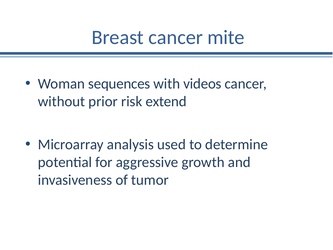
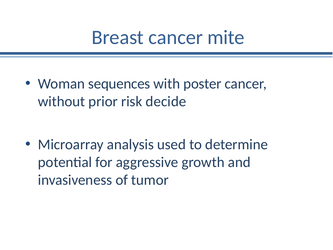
videos: videos -> poster (202, 84)
extend: extend -> decide (166, 101)
